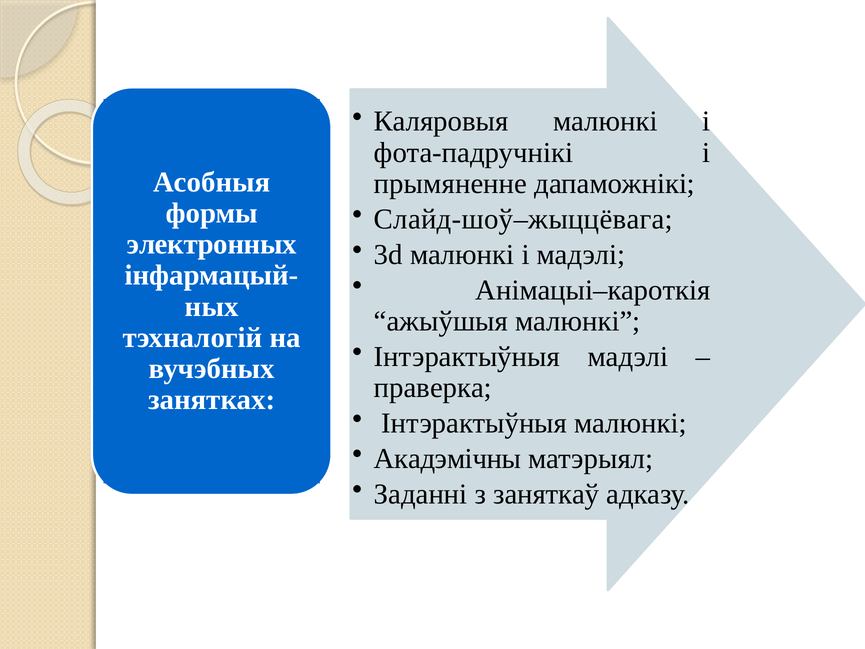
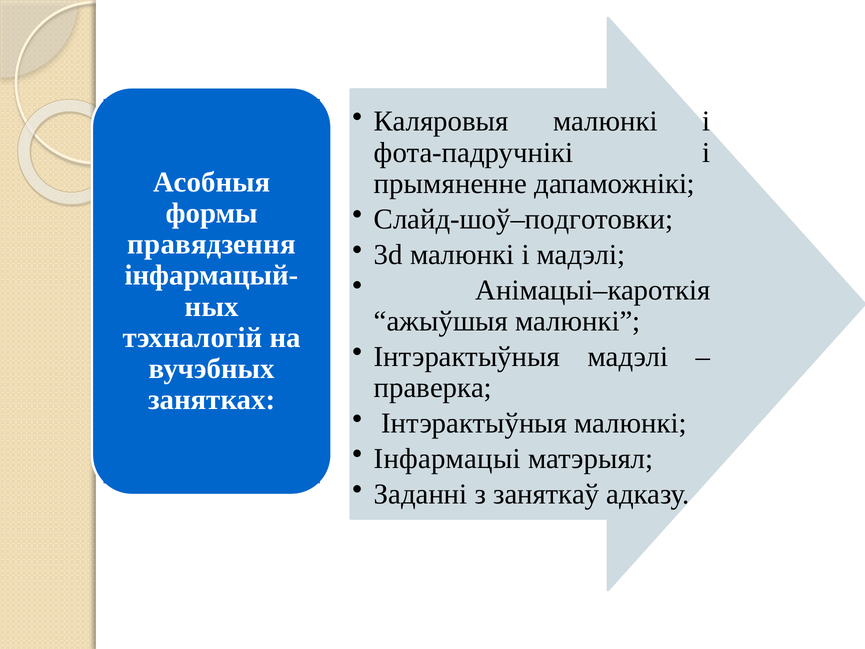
Слайд-шоў–жыццёвага: Слайд-шоў–жыццёвага -> Слайд-шоў–подготовки (524, 219)
электронных: электронных -> правядзення (212, 244)
Акадэмічны: Акадэмічны -> Інфармацыі (447, 459)
